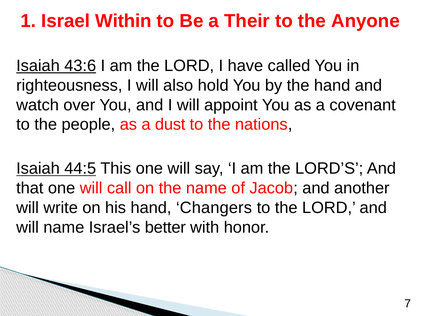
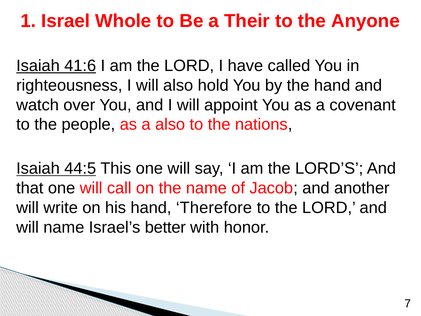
Within: Within -> Whole (123, 21)
43:6: 43:6 -> 41:6 (80, 66)
a dust: dust -> also (170, 124)
Changers: Changers -> Therefore (214, 208)
